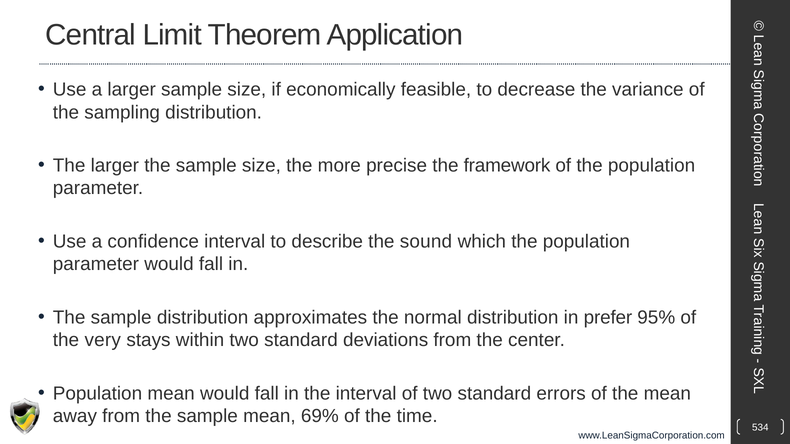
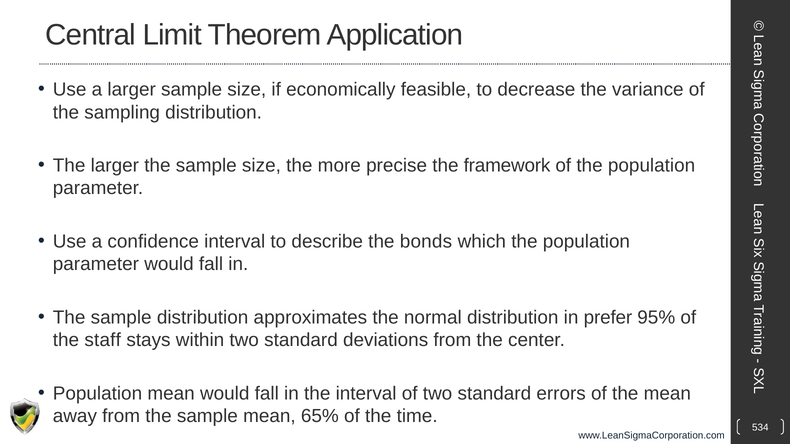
sound: sound -> bonds (426, 242)
very: very -> staff (103, 340)
69%: 69% -> 65% (320, 416)
